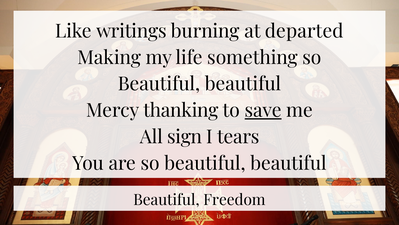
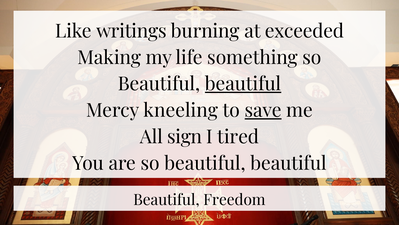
departed: departed -> exceeded (304, 31)
beautiful underline: none -> present (243, 84)
thanking: thanking -> kneeling (181, 110)
tears: tears -> tired (238, 137)
